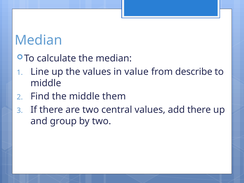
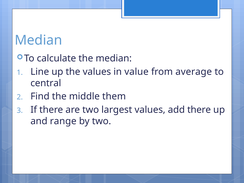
describe: describe -> average (194, 72)
middle: middle -> central (46, 83)
central: central -> largest (117, 110)
group: group -> range (63, 121)
